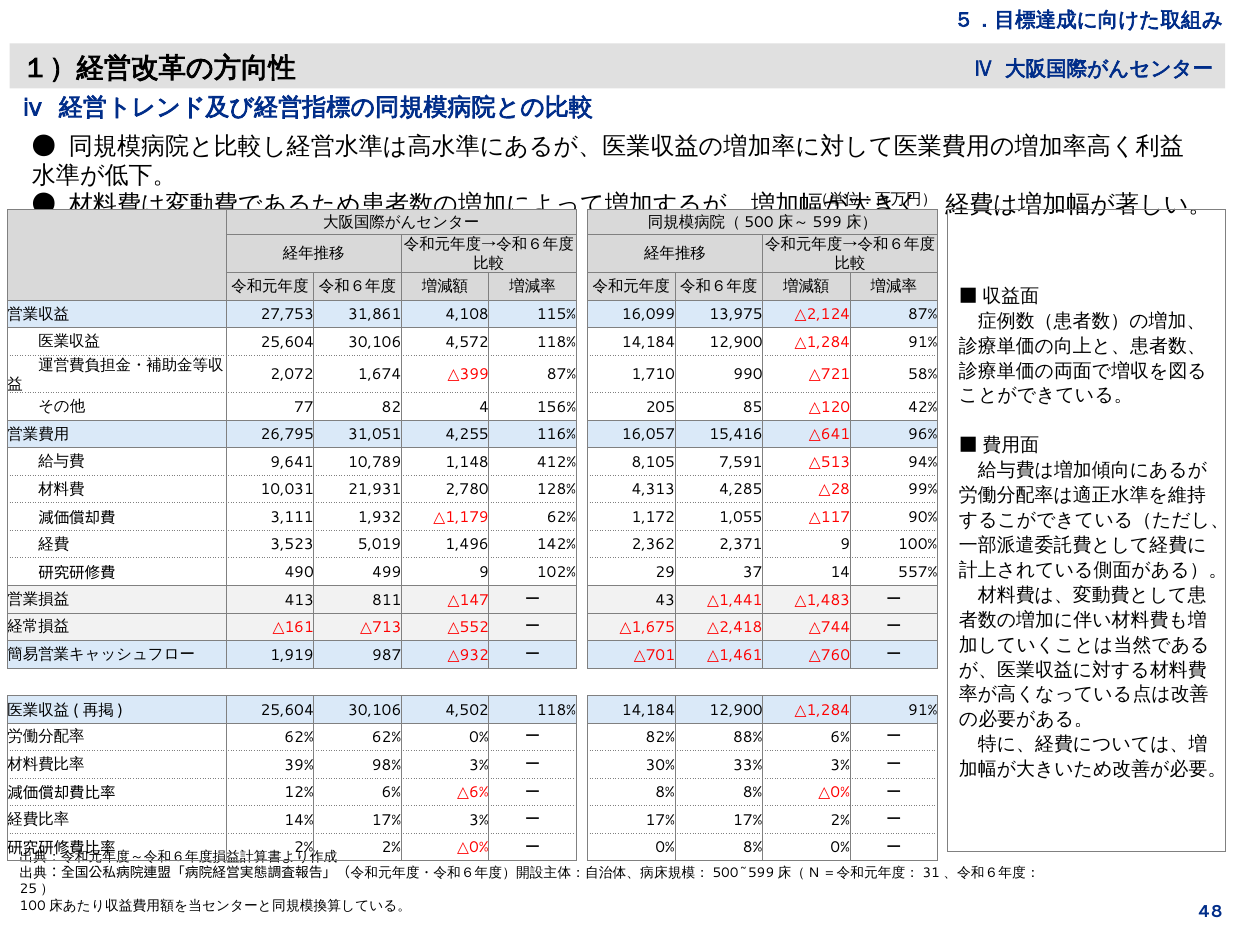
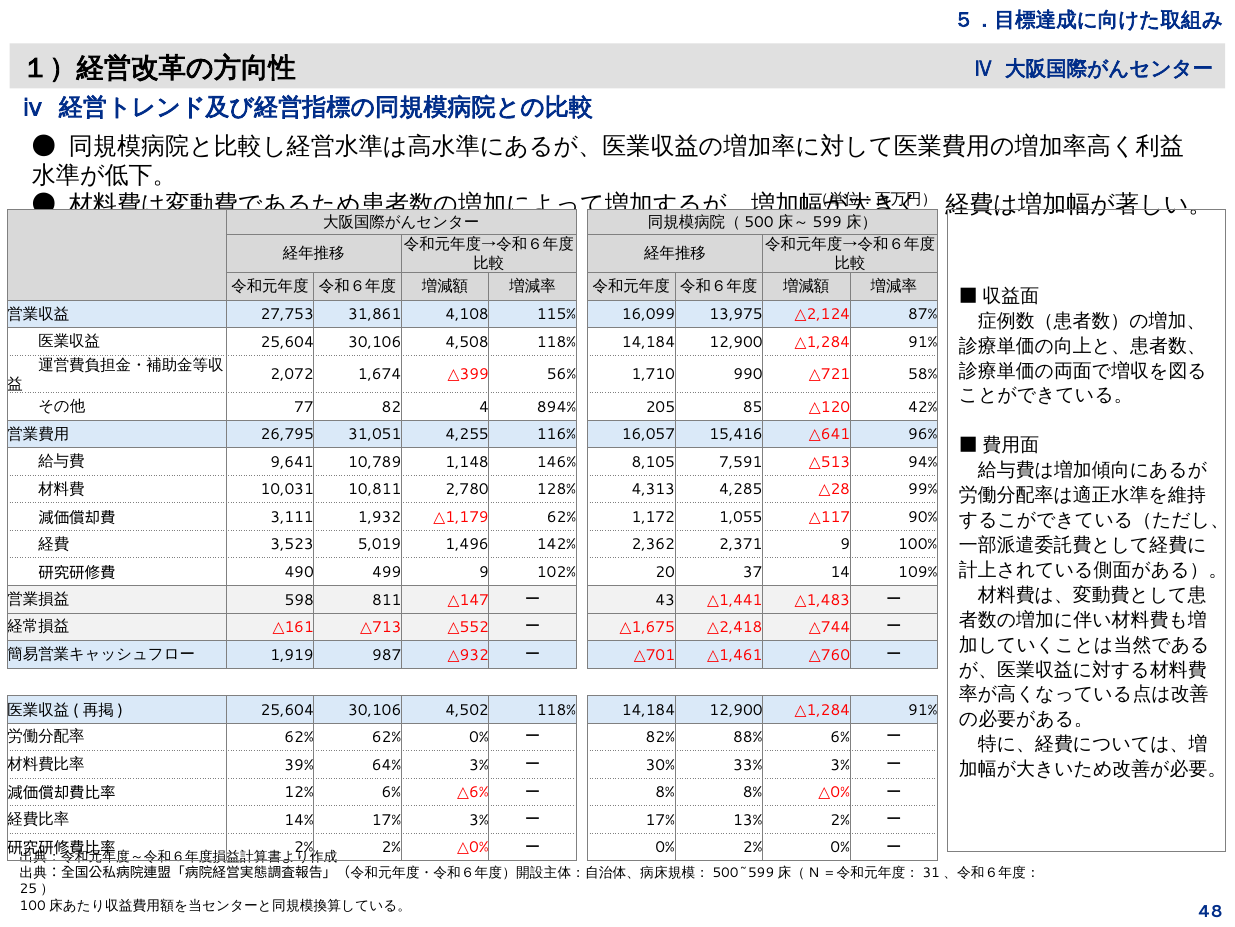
4,572: 4,572 -> 4,508 (467, 342)
△399 87%: 87% -> 56% (562, 374)
156%: 156% -> 894% (557, 407)
412%: 412% -> 146% (557, 462)
21,931: 21,931 -> 10,811 (375, 489)
29: 29 -> 20 (665, 572)
557%: 557% -> 109% (918, 572)
413: 413 -> 598 (299, 599)
98%: 98% -> 64% (387, 765)
17% 17%: 17% -> 13% (748, 820)
0% 8%: 8% -> 2% (753, 847)
